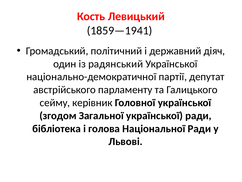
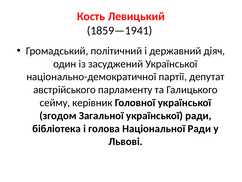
радянський: радянський -> засуджений (116, 64)
